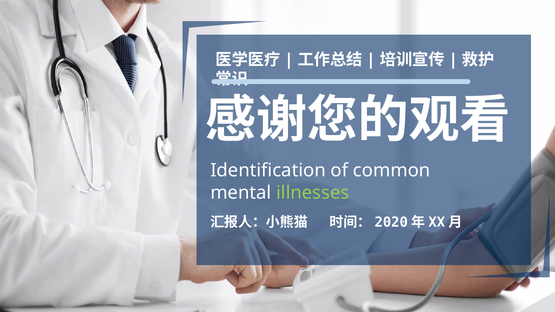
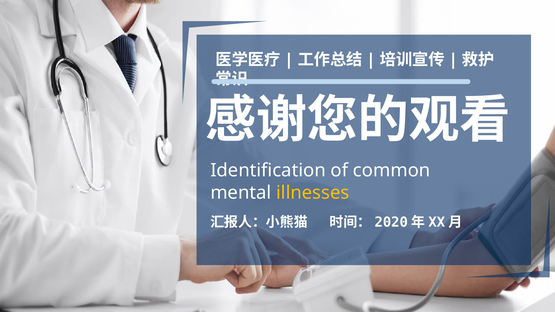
illnesses colour: light green -> yellow (313, 193)
